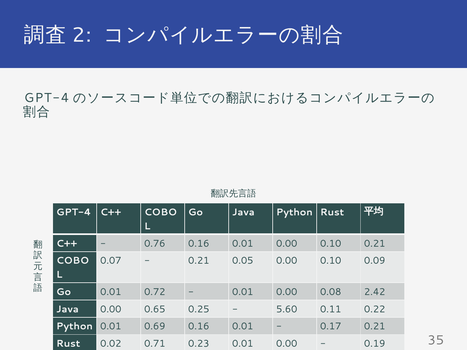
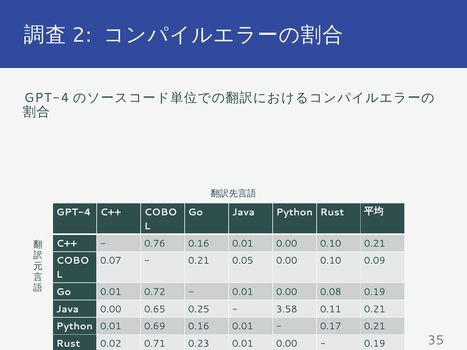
0.08 2.42: 2.42 -> 0.19 (375, 292)
5.60: 5.60 -> 3.58 (287, 309)
0.11 0.22: 0.22 -> 0.21 (375, 309)
